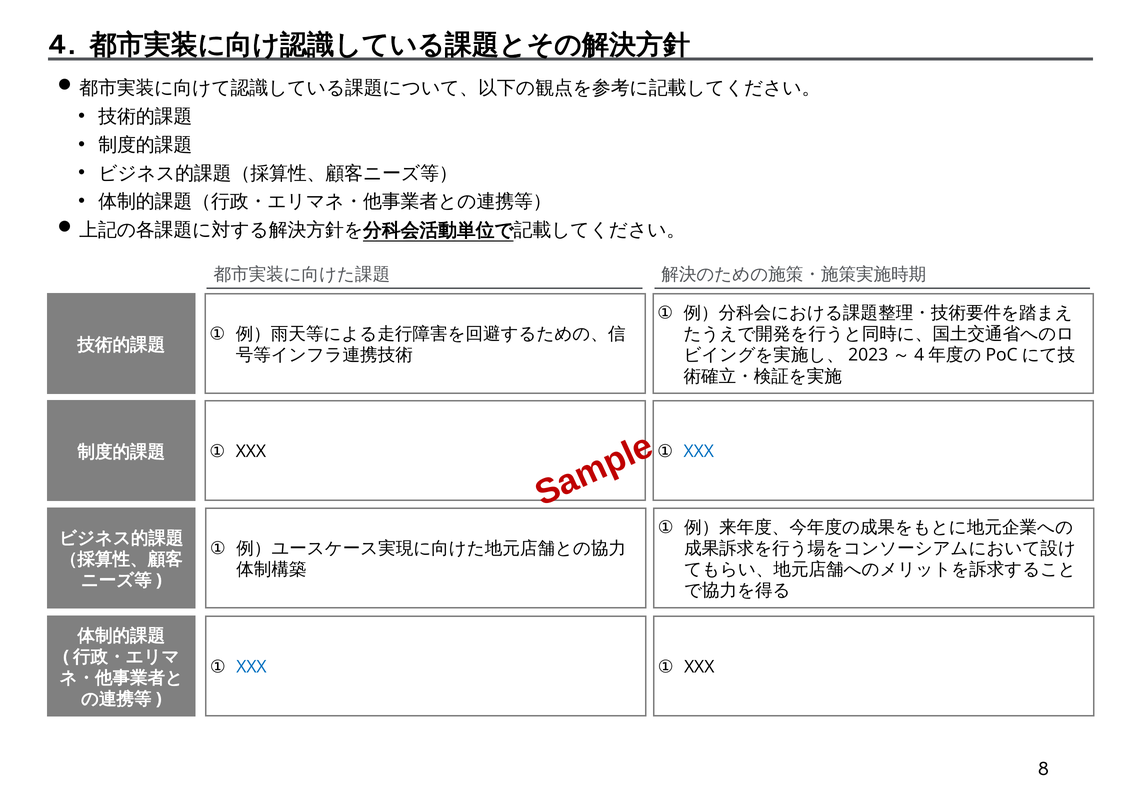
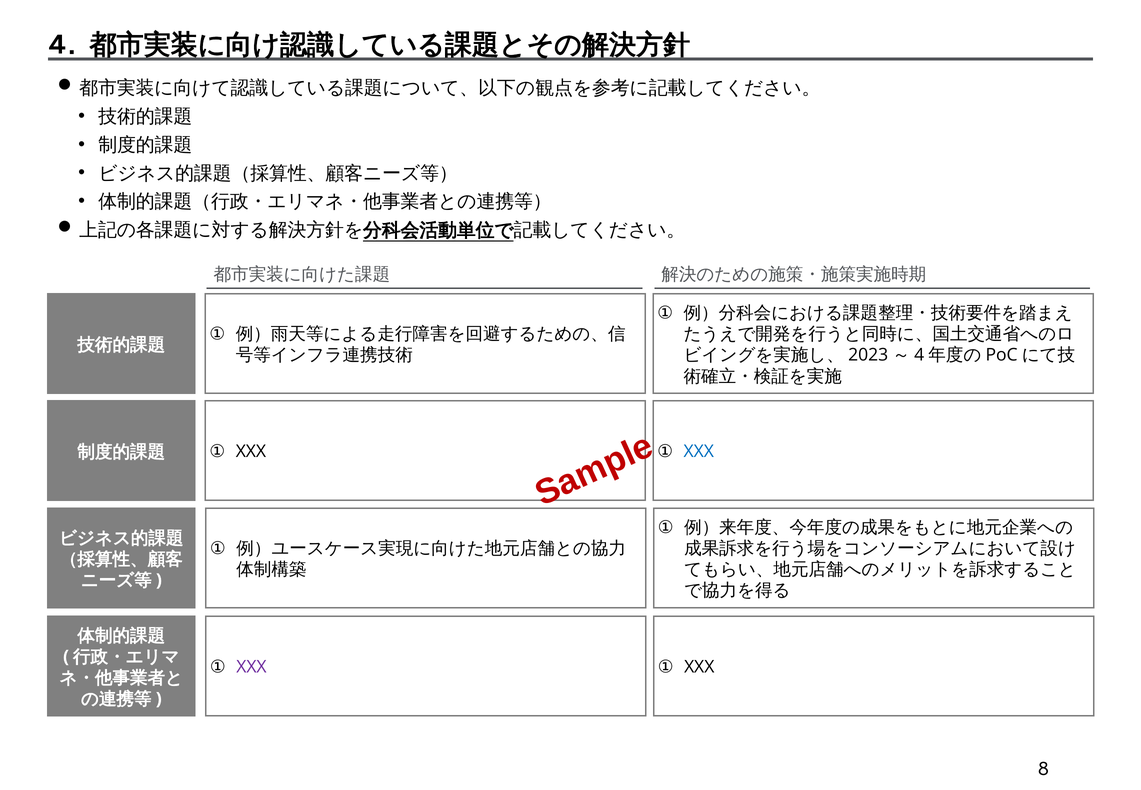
XXX colour: blue -> purple (251, 667)
